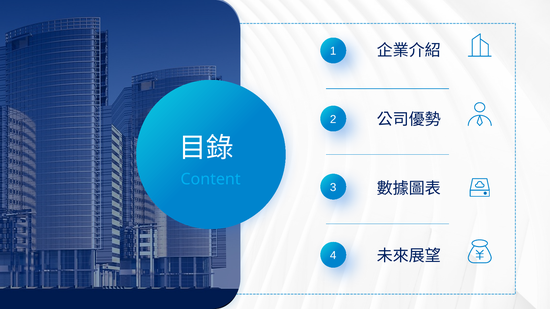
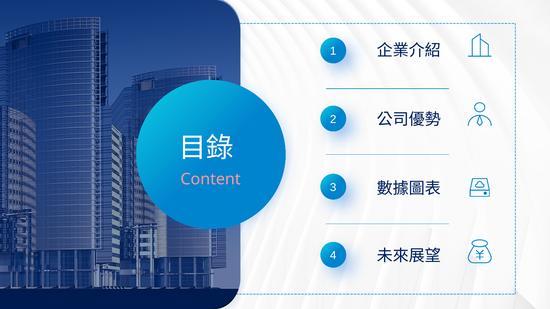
Content colour: light blue -> pink (211, 179)
